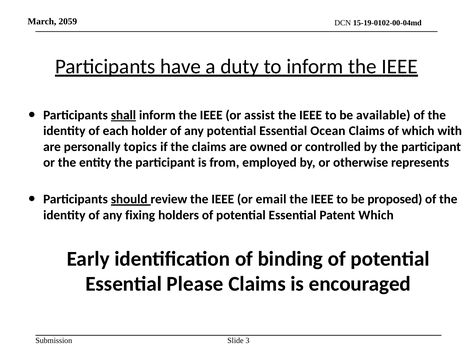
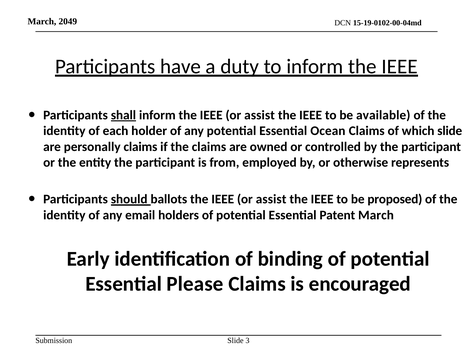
2059: 2059 -> 2049 (68, 22)
which with: with -> slide (450, 131)
personally topics: topics -> claims (140, 147)
review: review -> ballots (169, 199)
email: email -> assist (271, 199)
fixing: fixing -> email (140, 215)
Patent Which: Which -> March (376, 215)
